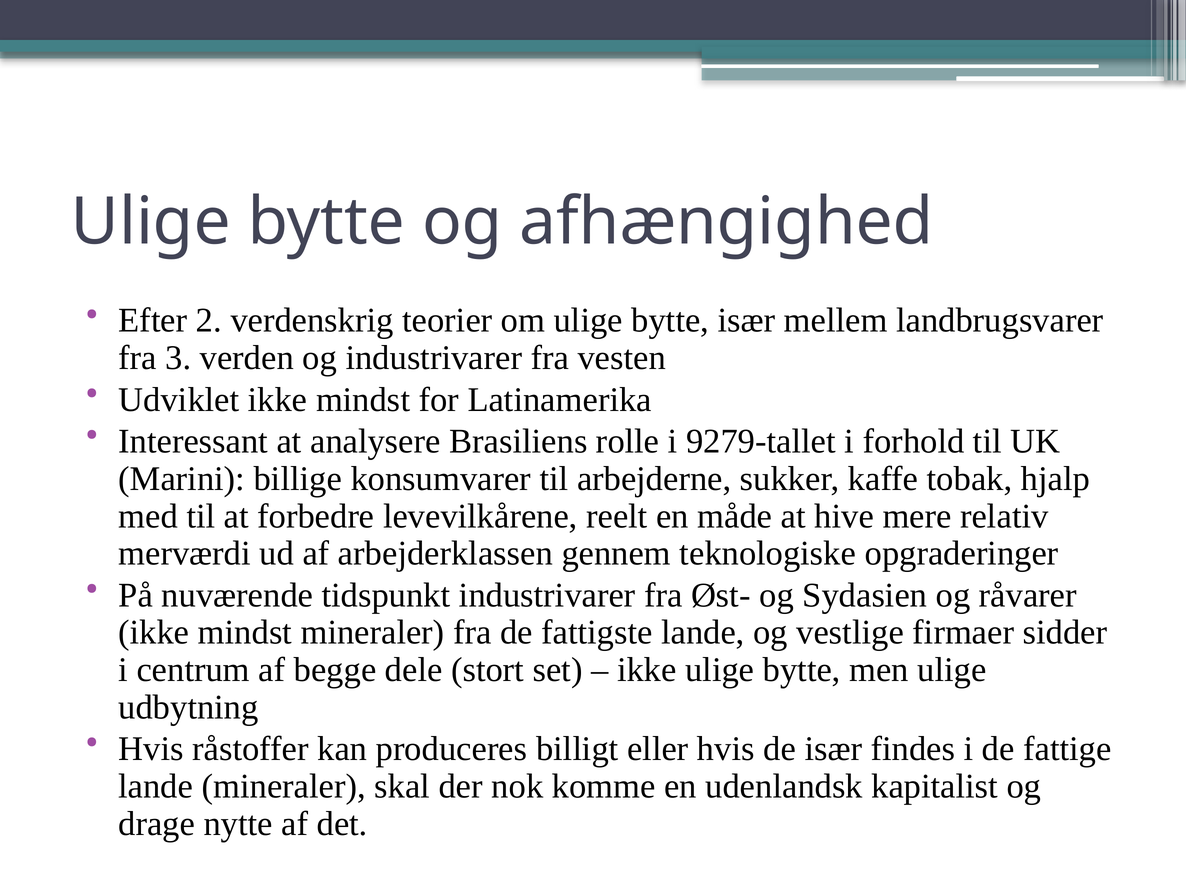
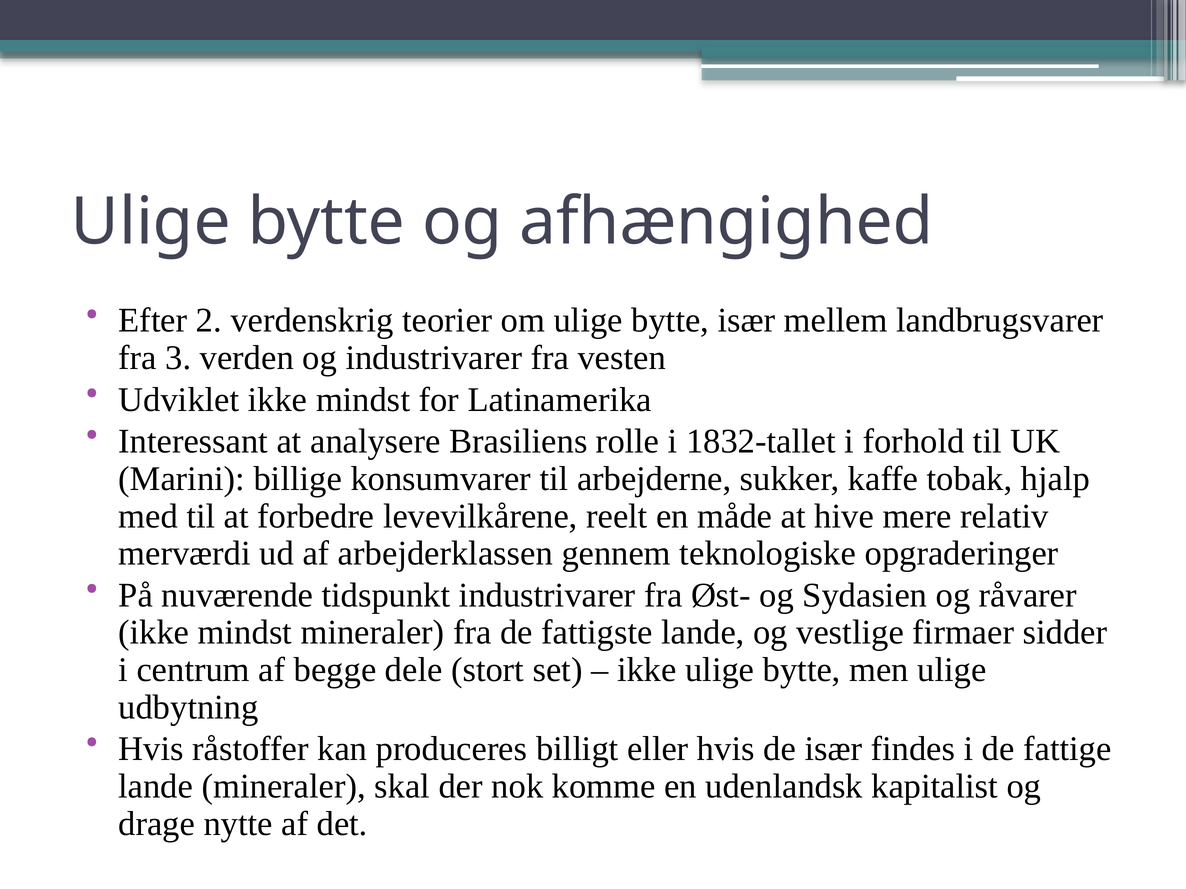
9279-tallet: 9279-tallet -> 1832-tallet (761, 442)
